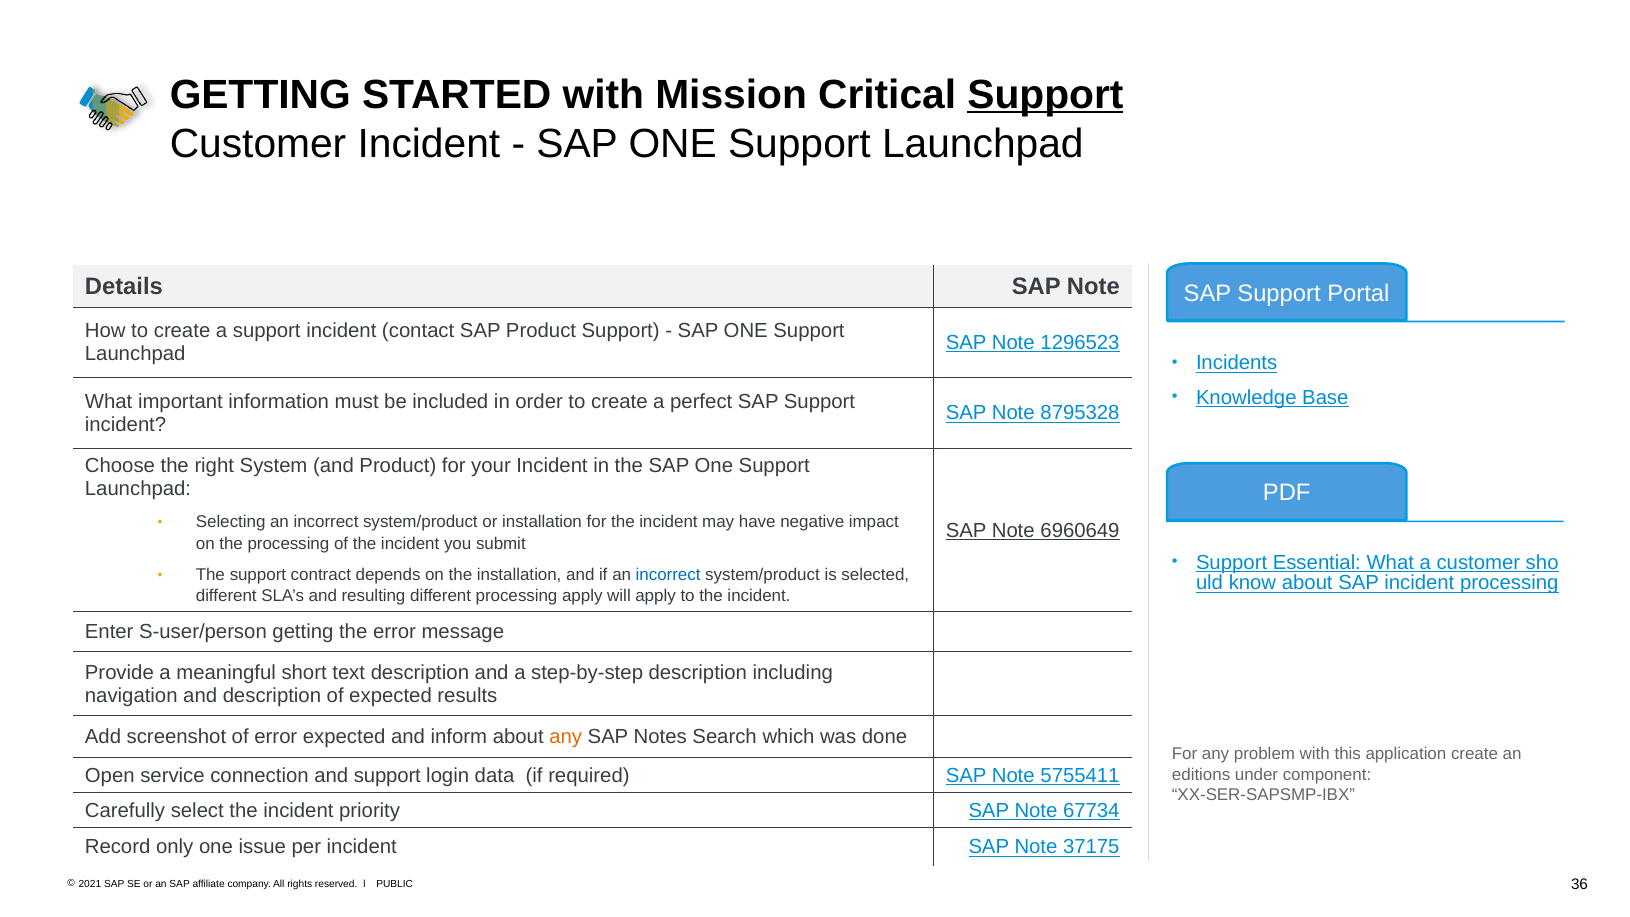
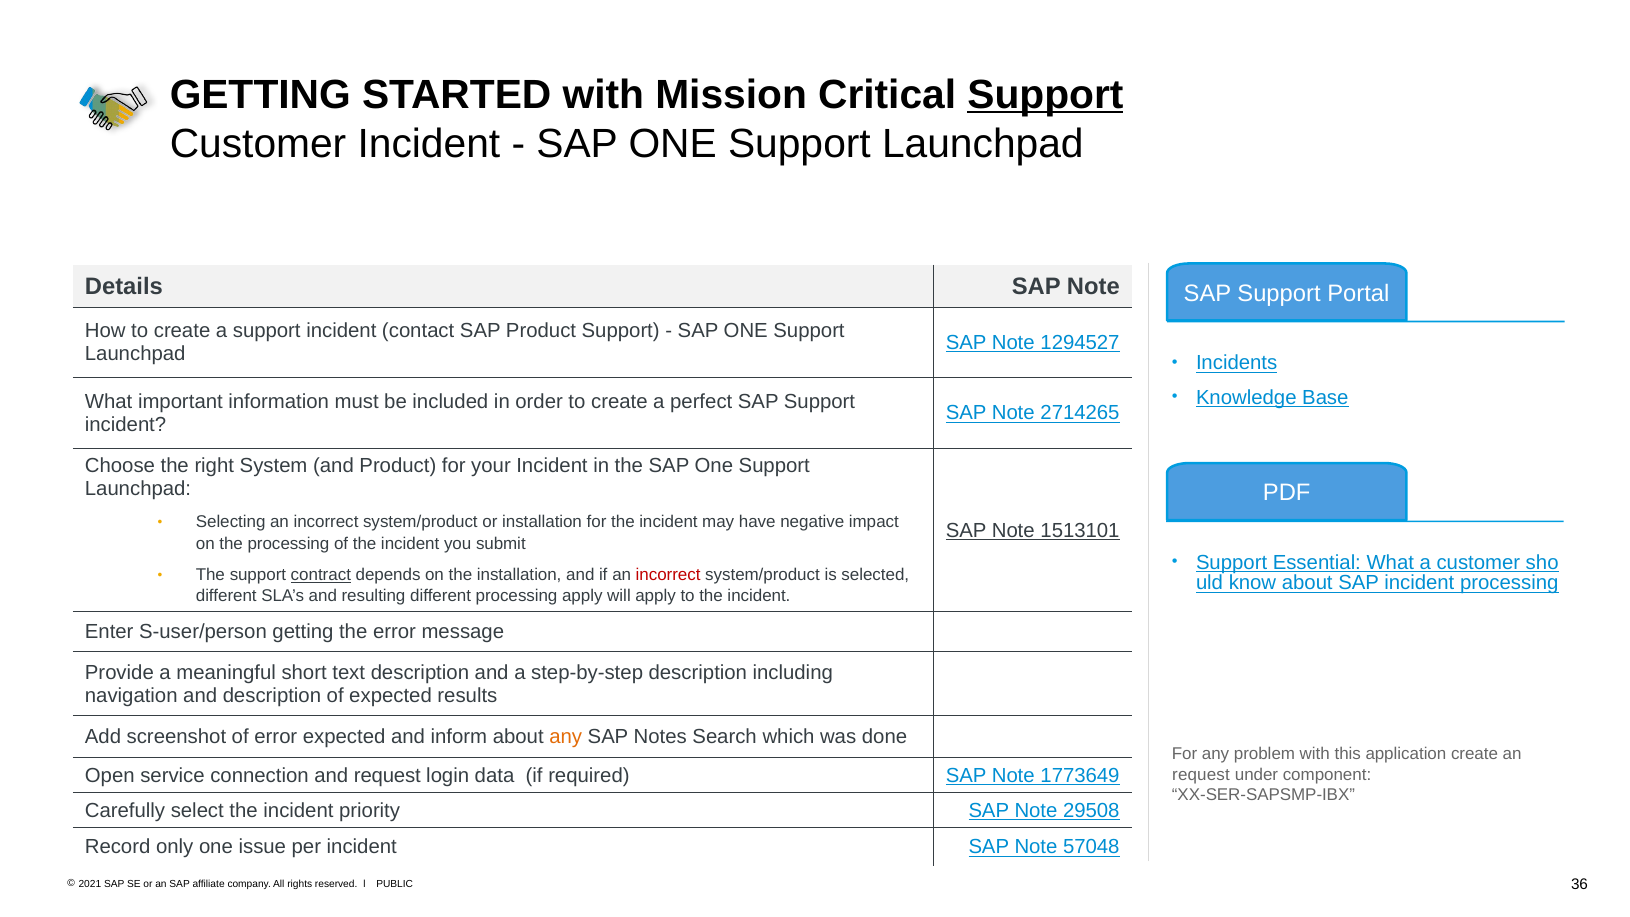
1296523: 1296523 -> 1294527 (1080, 342)
8795328: 8795328 -> 2714265 (1080, 413)
6960649: 6960649 -> 1513101 (1080, 530)
contract underline: none -> present (321, 575)
incorrect colour: blue -> red (668, 575)
and support: support -> request (387, 775)
5755411: 5755411 -> 1773649 (1080, 775)
editions: editions -> request (1201, 774)
67734: 67734 -> 29508 (1091, 810)
37175: 37175 -> 57048 (1091, 847)
